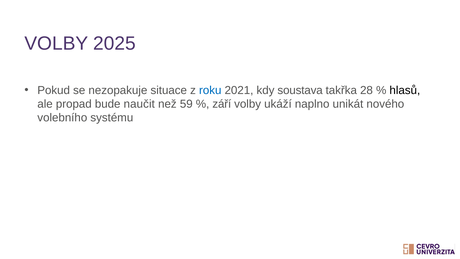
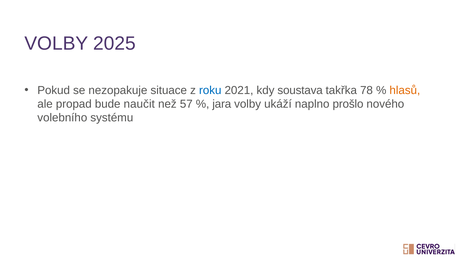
28: 28 -> 78 (366, 90)
hlasů colour: black -> orange (405, 90)
59: 59 -> 57 (186, 104)
září: září -> jara (222, 104)
unikát: unikát -> prošlo (348, 104)
